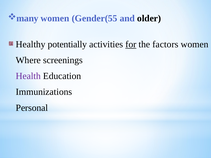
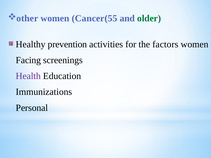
many: many -> other (27, 18)
Gender(55: Gender(55 -> Cancer(55 (94, 18)
older colour: black -> green (149, 18)
potentially: potentially -> prevention (67, 44)
for underline: present -> none (131, 44)
Where: Where -> Facing (28, 60)
